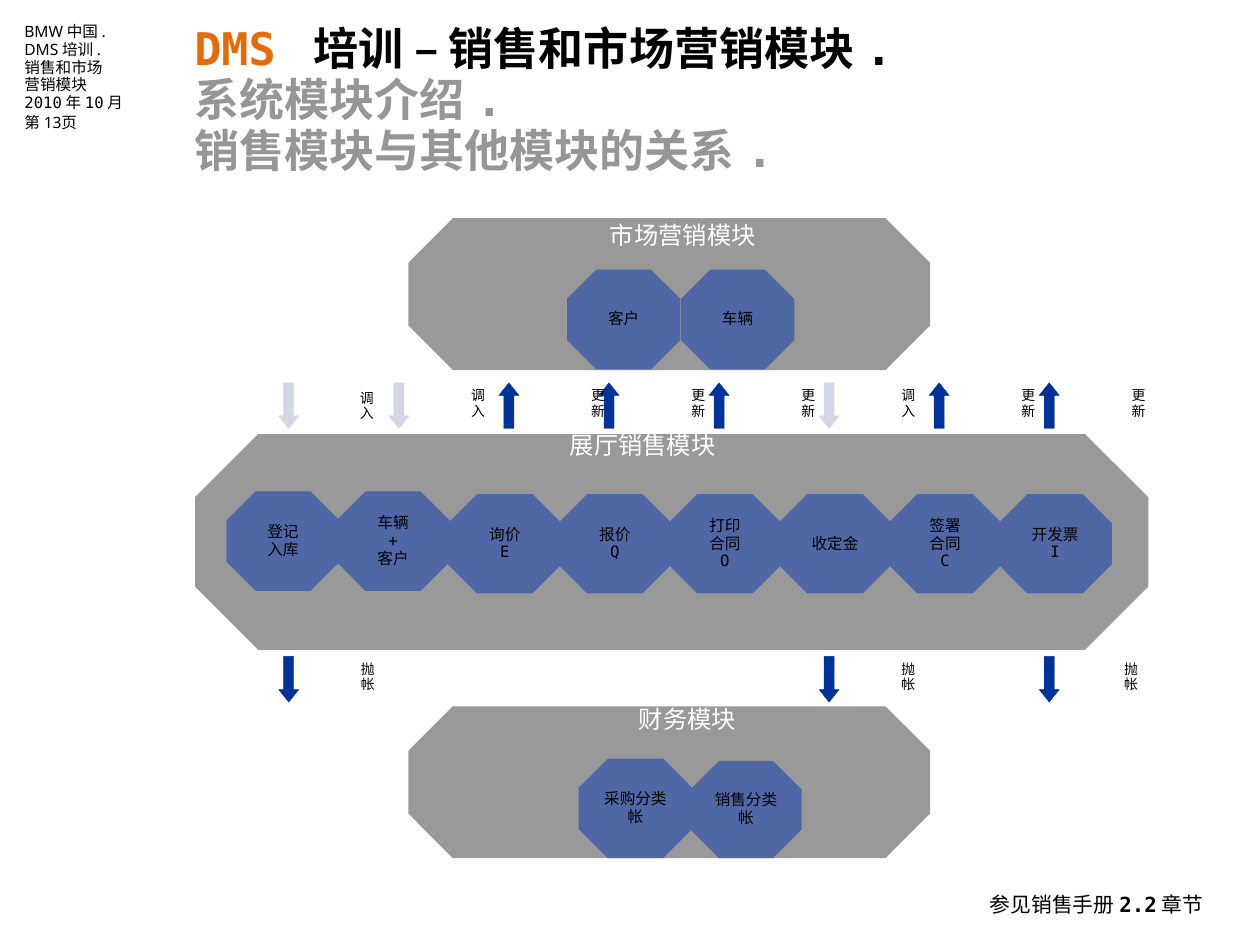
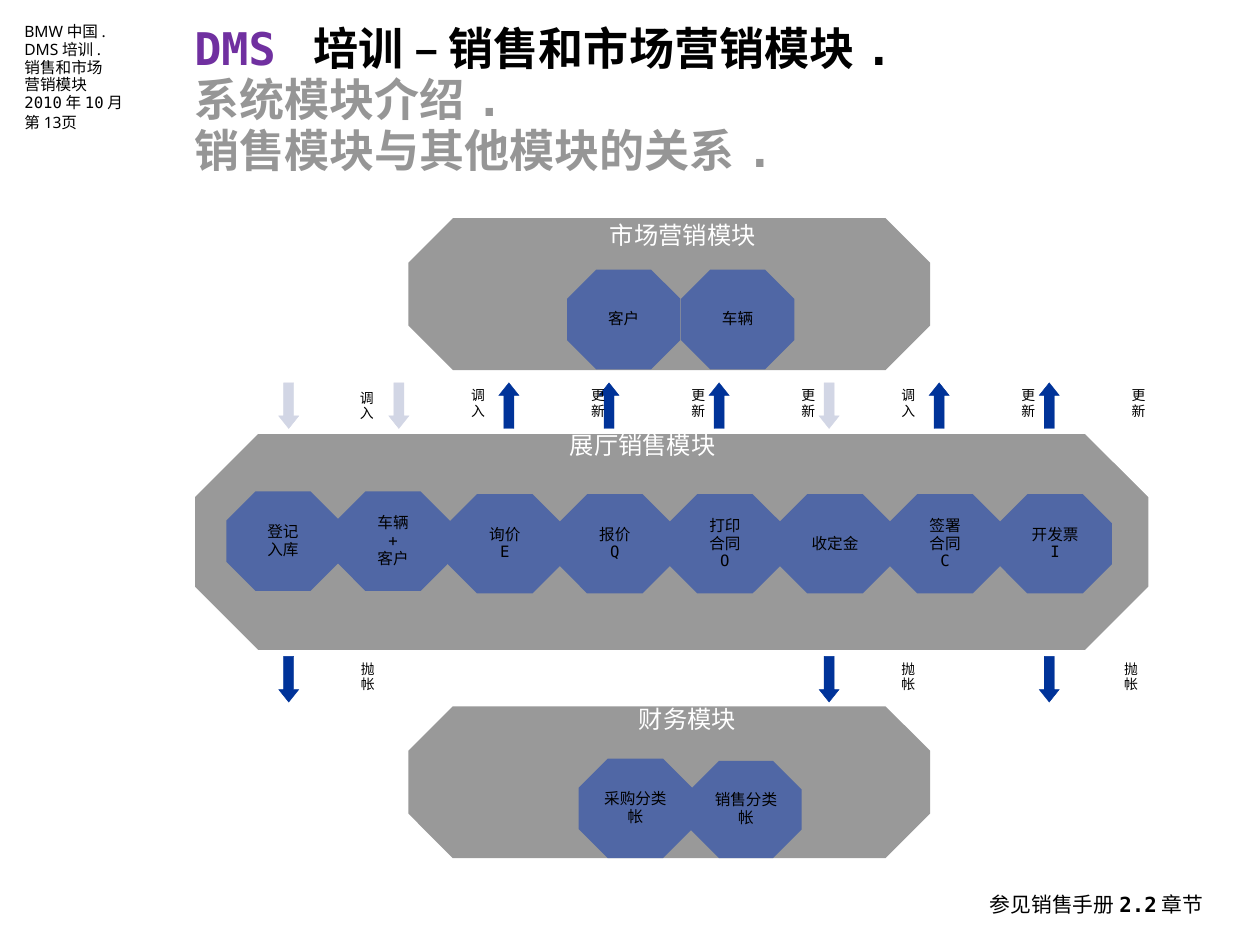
DMS colour: orange -> purple (235, 50)
